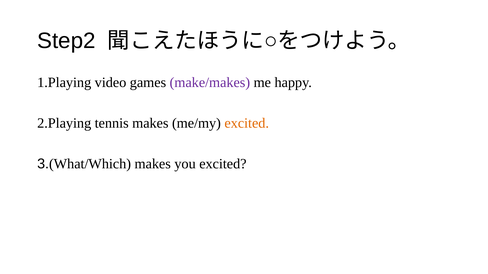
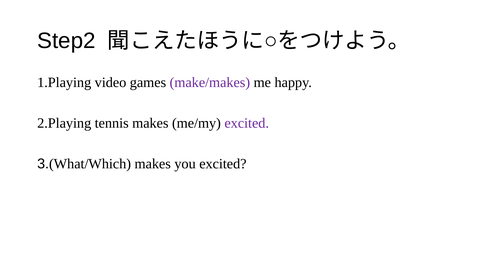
excited colour: orange -> purple (247, 123)
